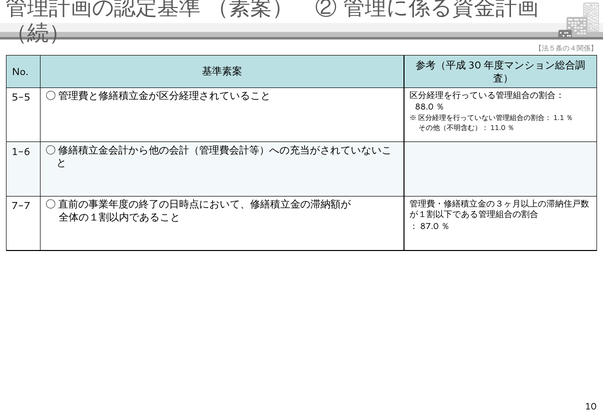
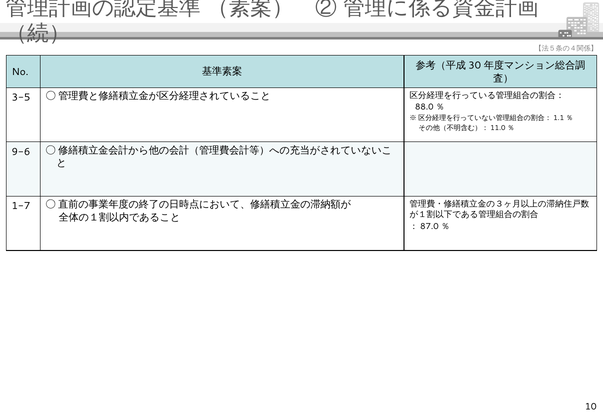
5-5: 5-5 -> 3-5 (21, 98)
1-6: 1-6 -> 9-6 (21, 152)
7-7: 7-7 -> 1-7 (21, 206)
